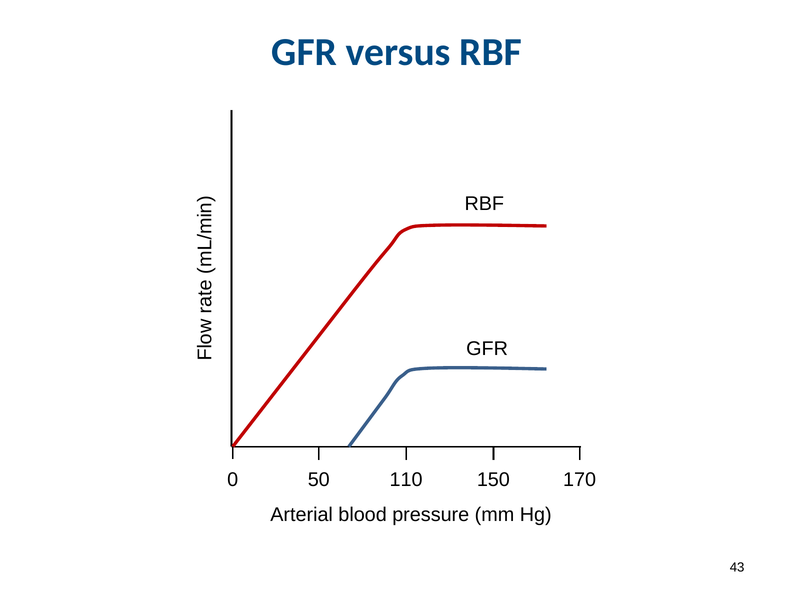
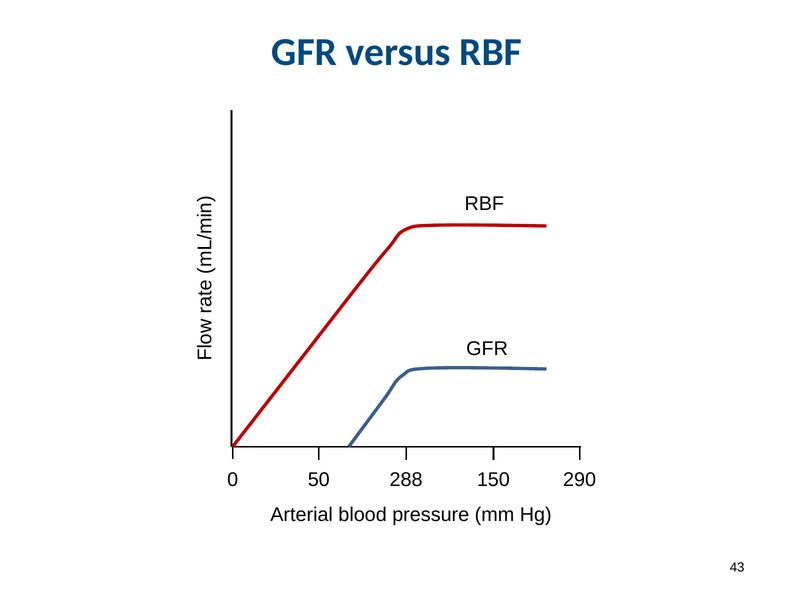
110: 110 -> 288 (406, 480)
170: 170 -> 290 (580, 480)
